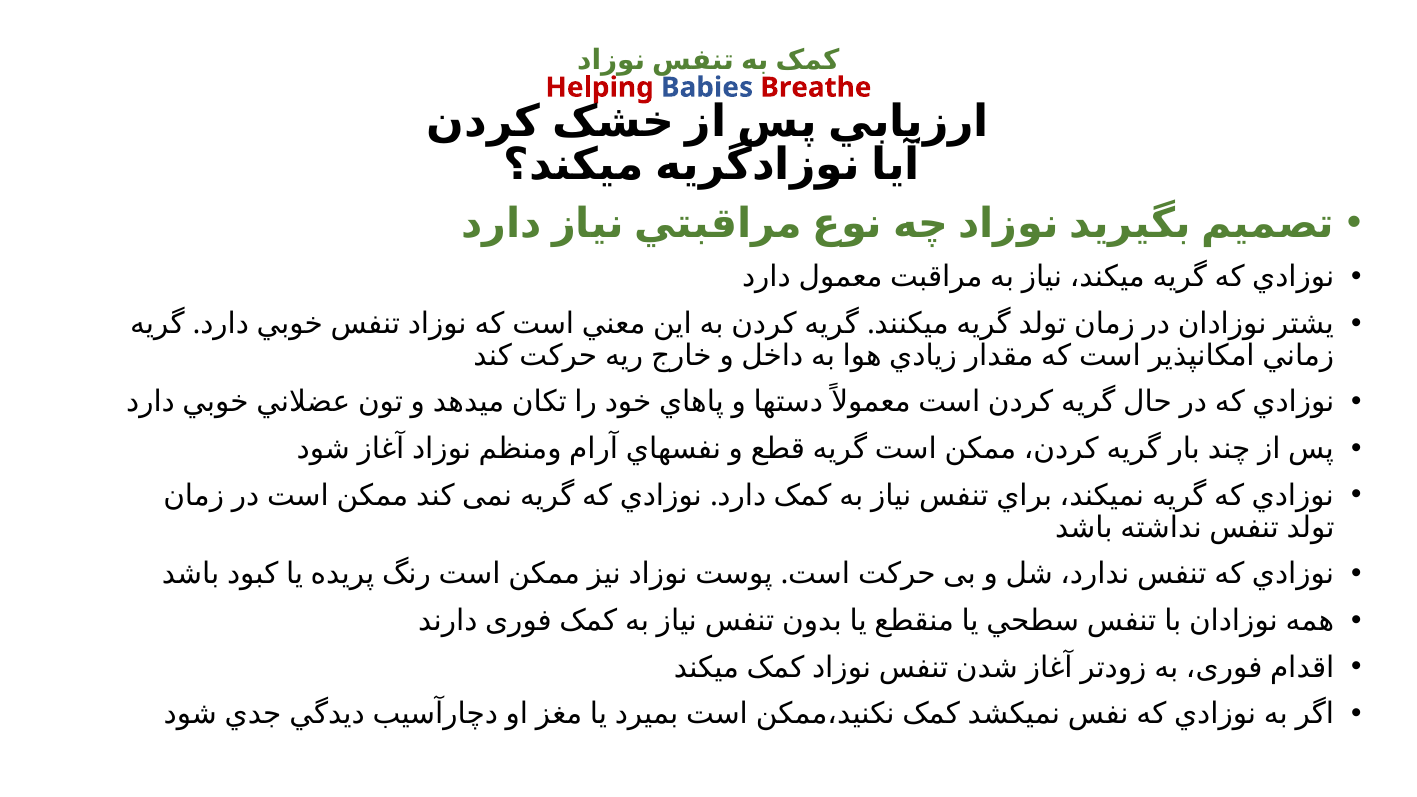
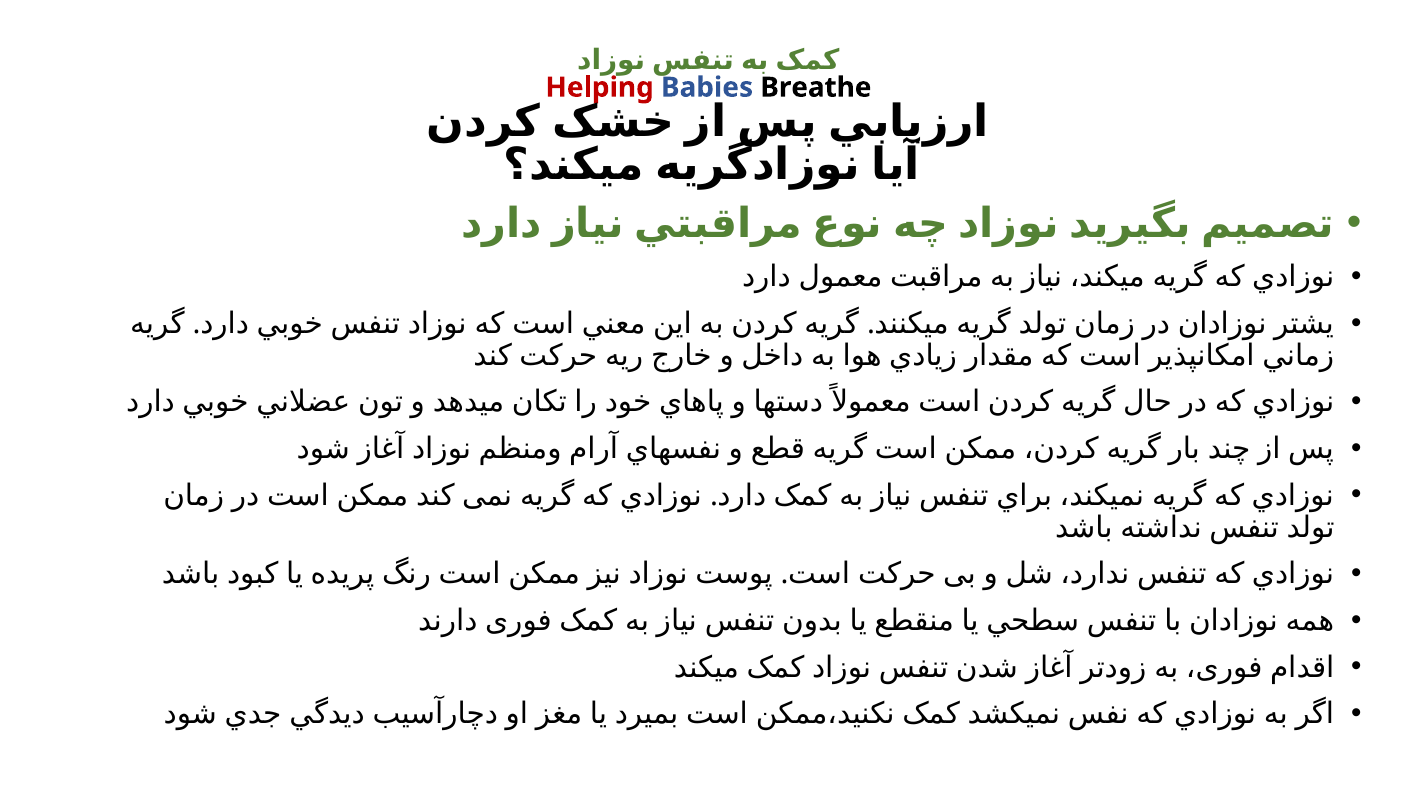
Breathe colour: red -> black (816, 87)
